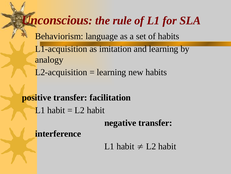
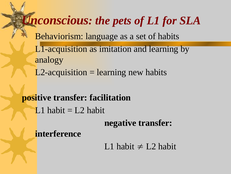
rule: rule -> pets (122, 21)
